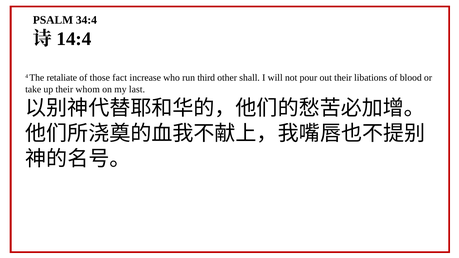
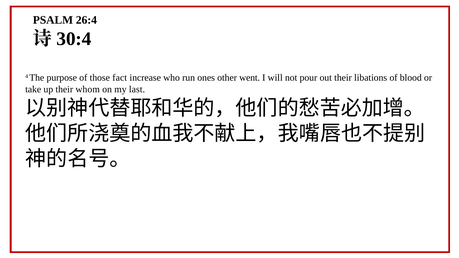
34:4: 34:4 -> 26:4 (86, 20)
14:4: 14:4 -> 30:4 (74, 39)
retaliate: retaliate -> purpose (62, 78)
third: third -> ones (206, 78)
shall: shall -> went (250, 78)
